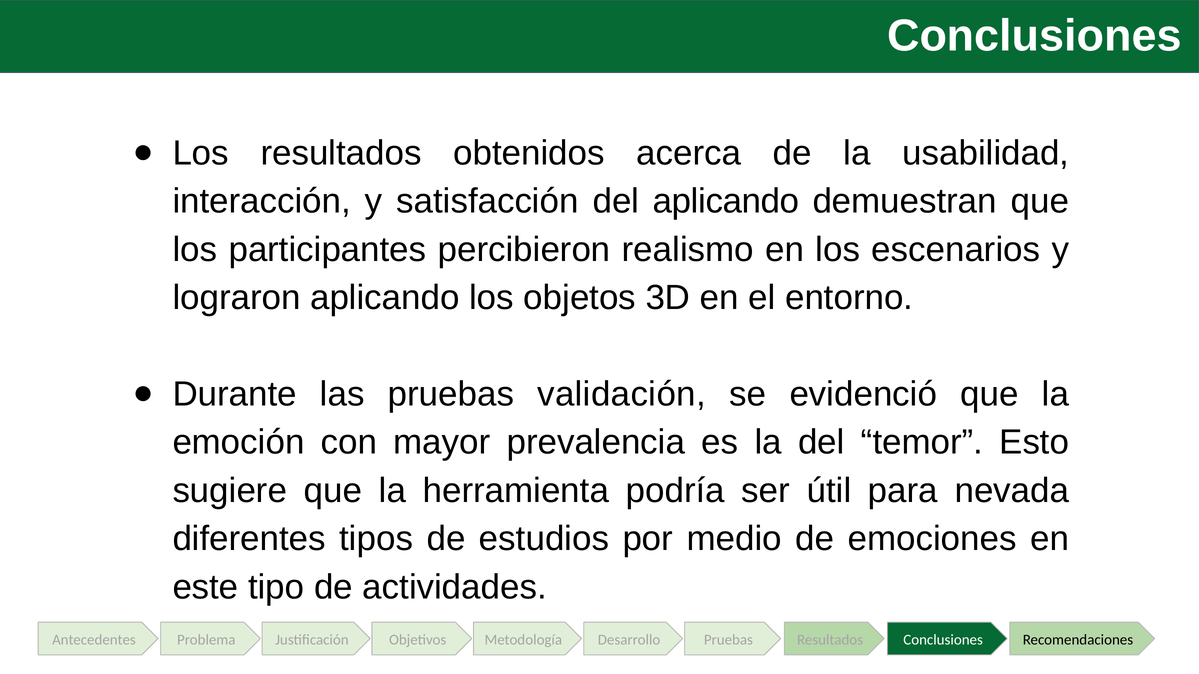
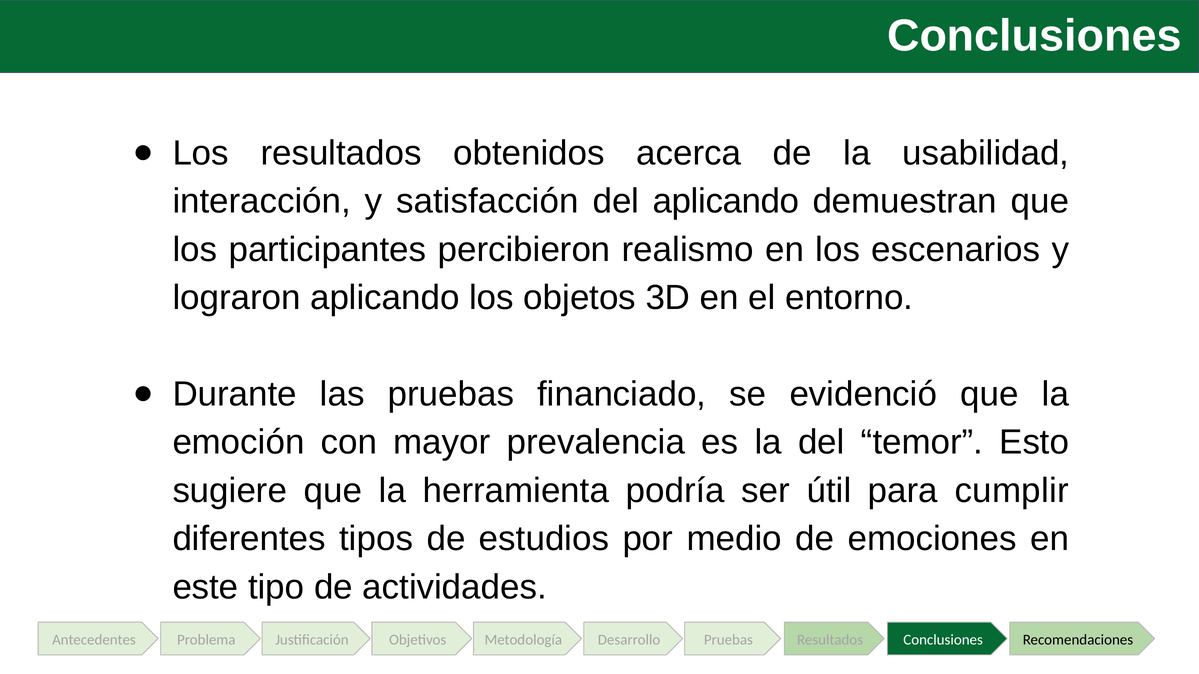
validación: validación -> financiado (622, 394)
nevada: nevada -> cumplir (1012, 491)
